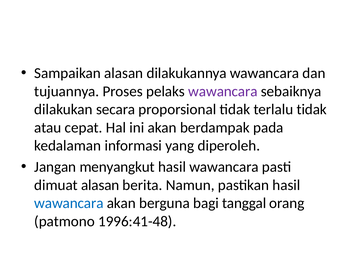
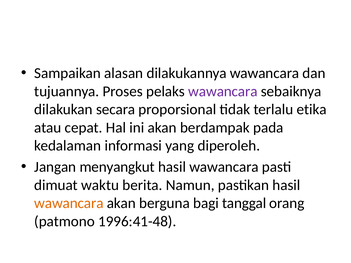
terlalu tidak: tidak -> etika (312, 110)
dimuat alasan: alasan -> waktu (100, 185)
wawancara colour: blue -> orange (69, 203)
